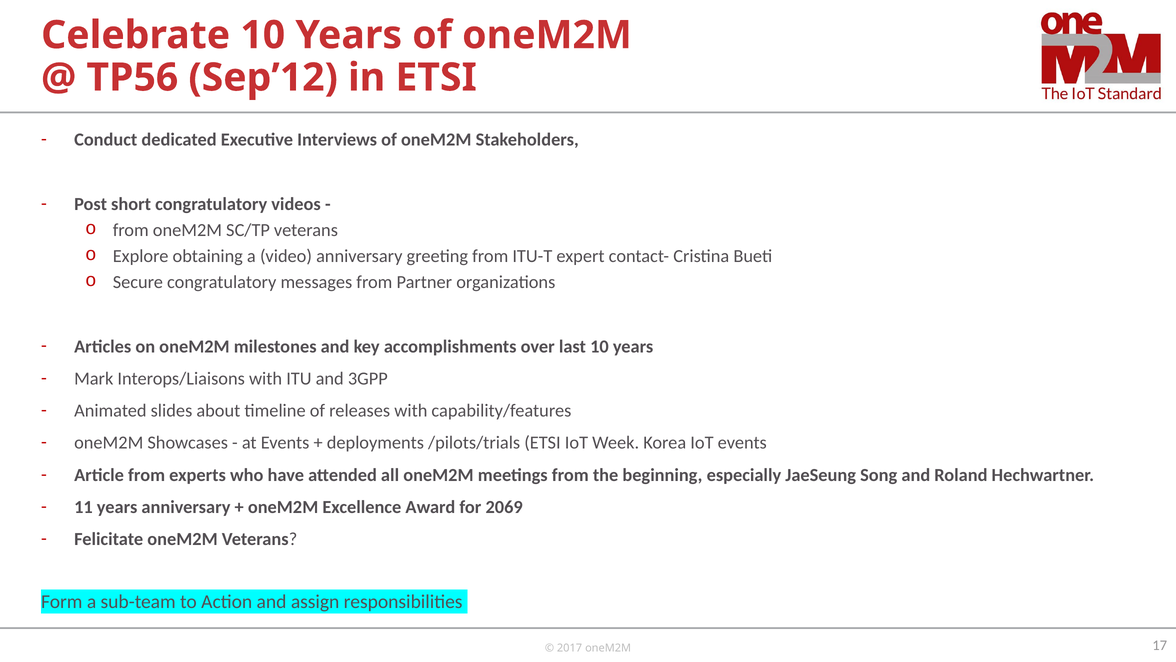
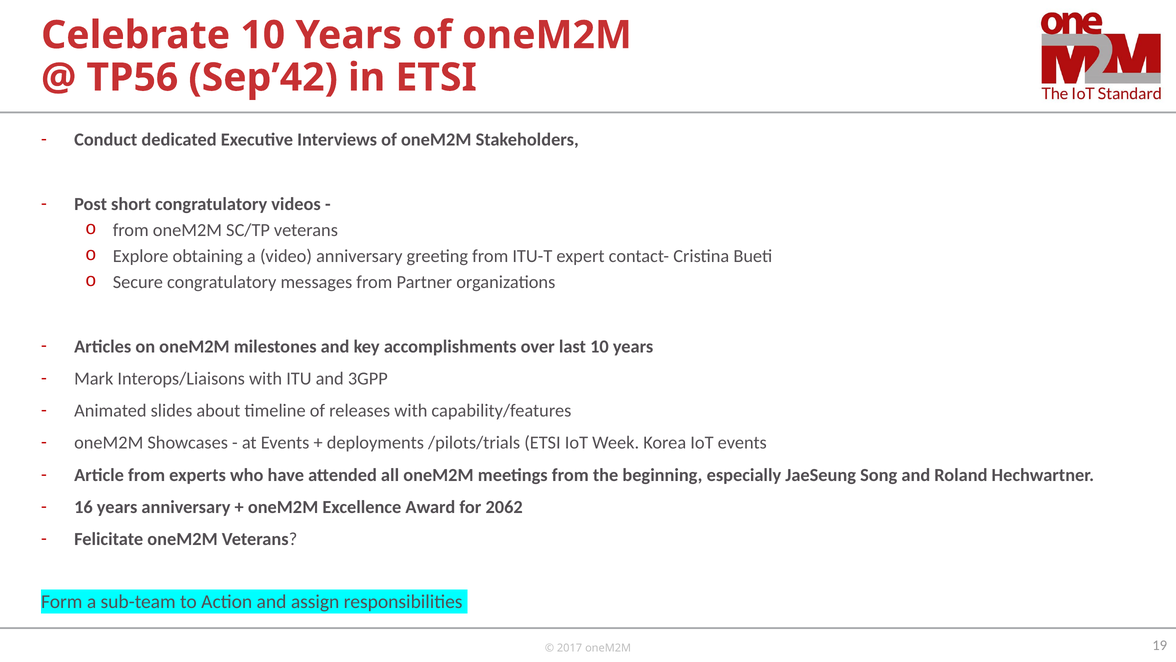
Sep’12: Sep’12 -> Sep’42 (263, 78)
11: 11 -> 16 (83, 507)
2069: 2069 -> 2062 (504, 507)
17: 17 -> 19 (1160, 645)
